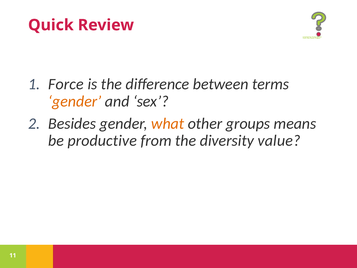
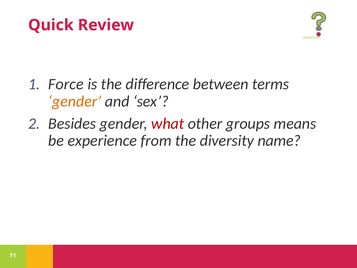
what colour: orange -> red (168, 123)
productive: productive -> experience (102, 141)
value: value -> name (279, 141)
